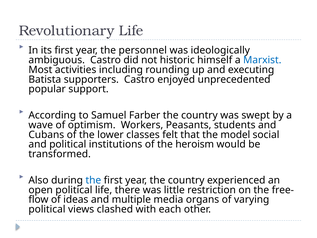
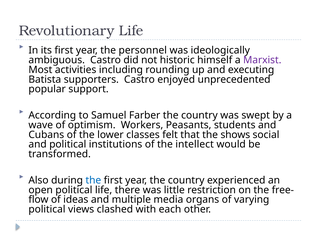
Marxist colour: blue -> purple (262, 60)
model: model -> shows (235, 135)
heroism: heroism -> intellect (195, 144)
